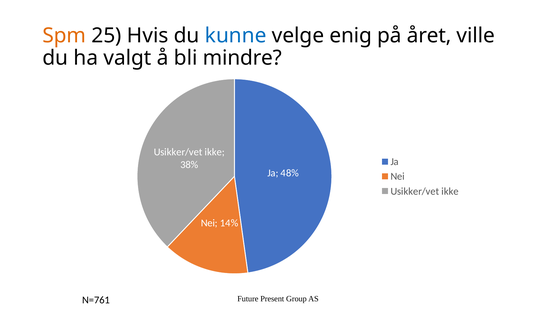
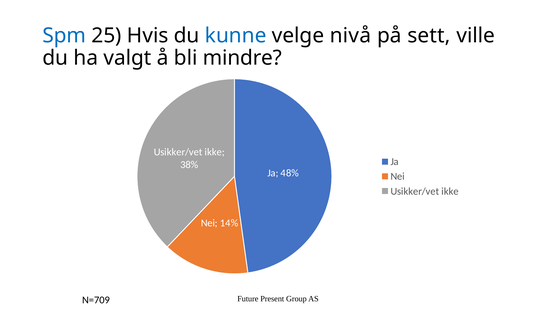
Spm colour: orange -> blue (64, 35)
enig: enig -> nivå (350, 35)
året: året -> sett (429, 35)
N=761: N=761 -> N=709 (96, 300)
